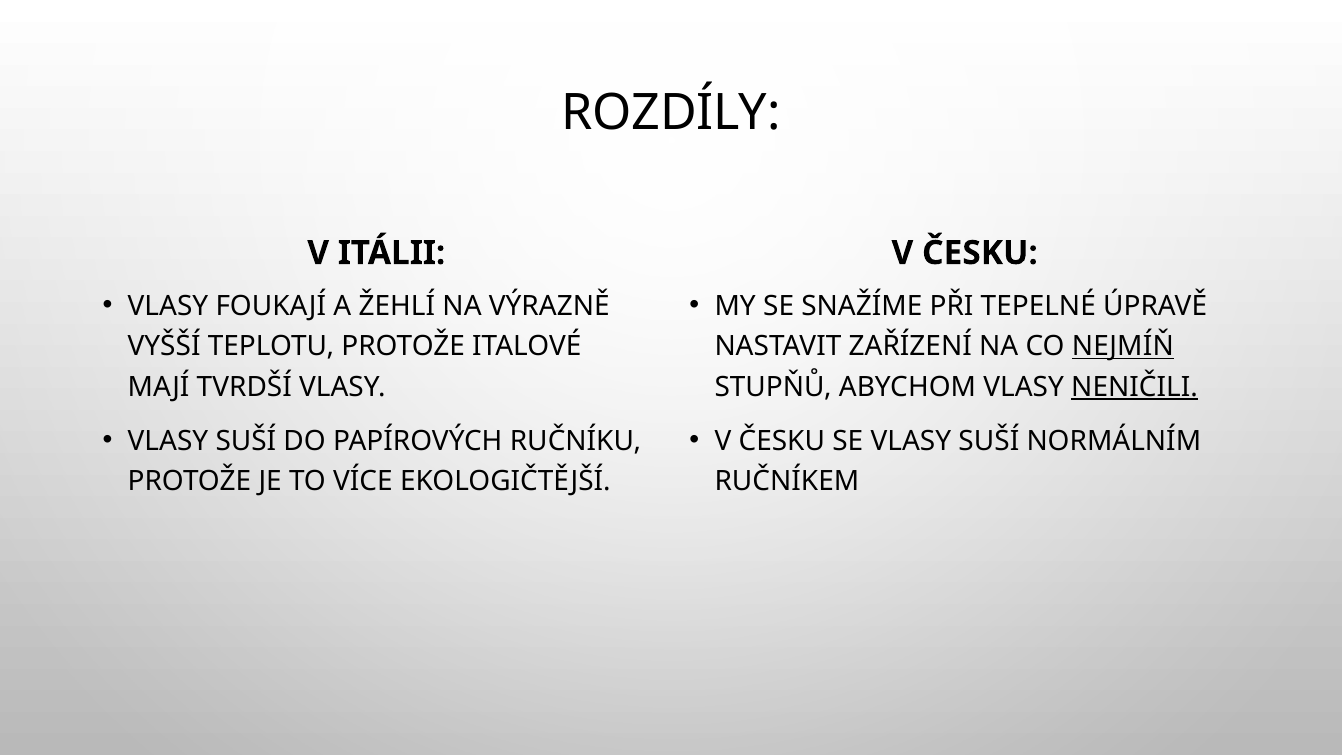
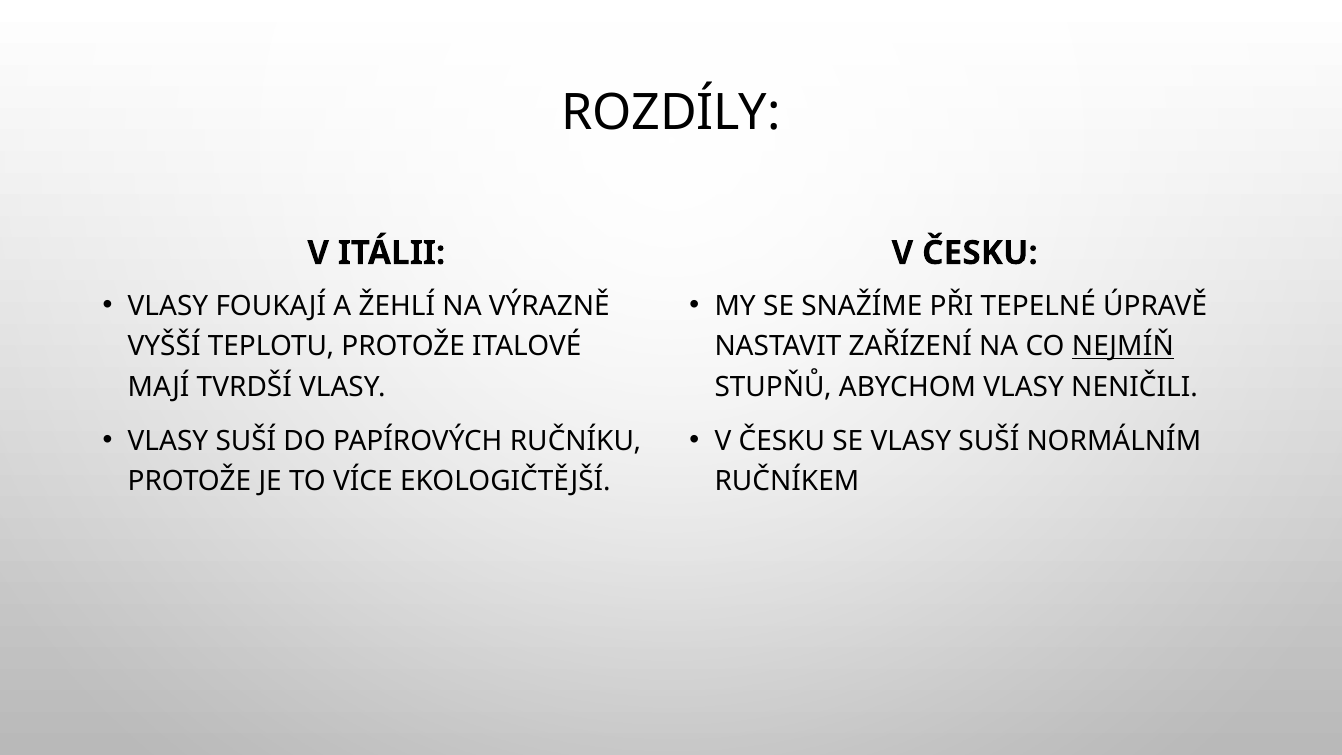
NENIČILI underline: present -> none (1135, 387)
